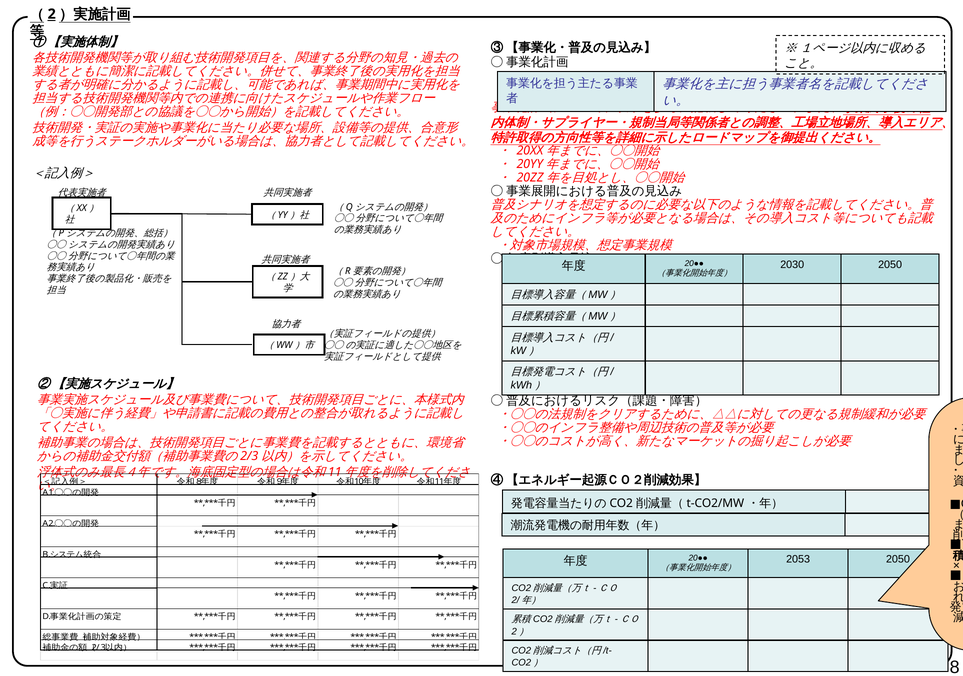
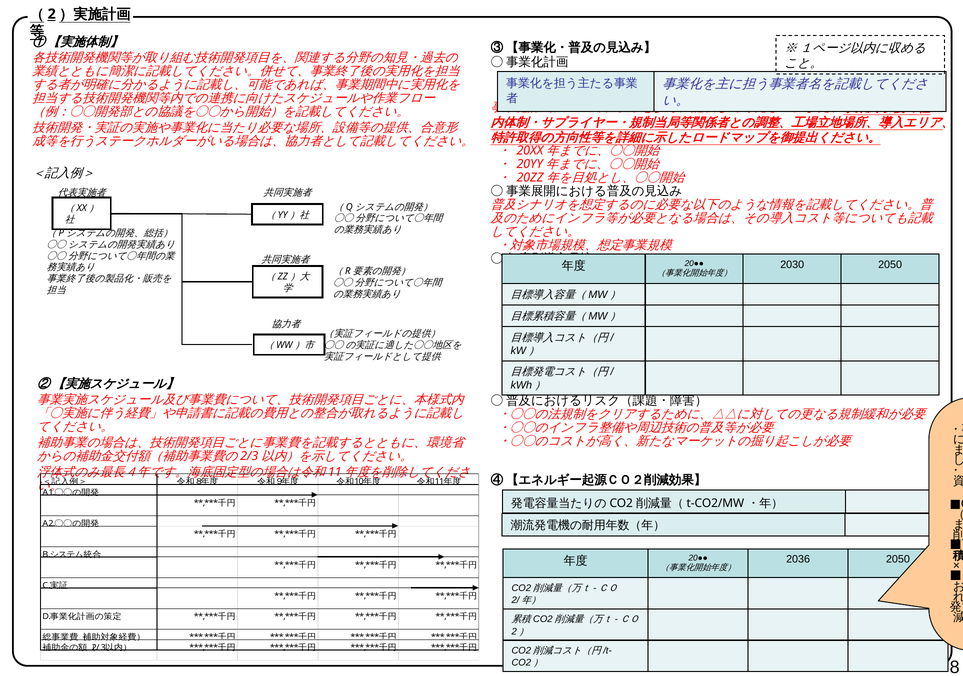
2053: 2053 -> 2036 (798, 559)
